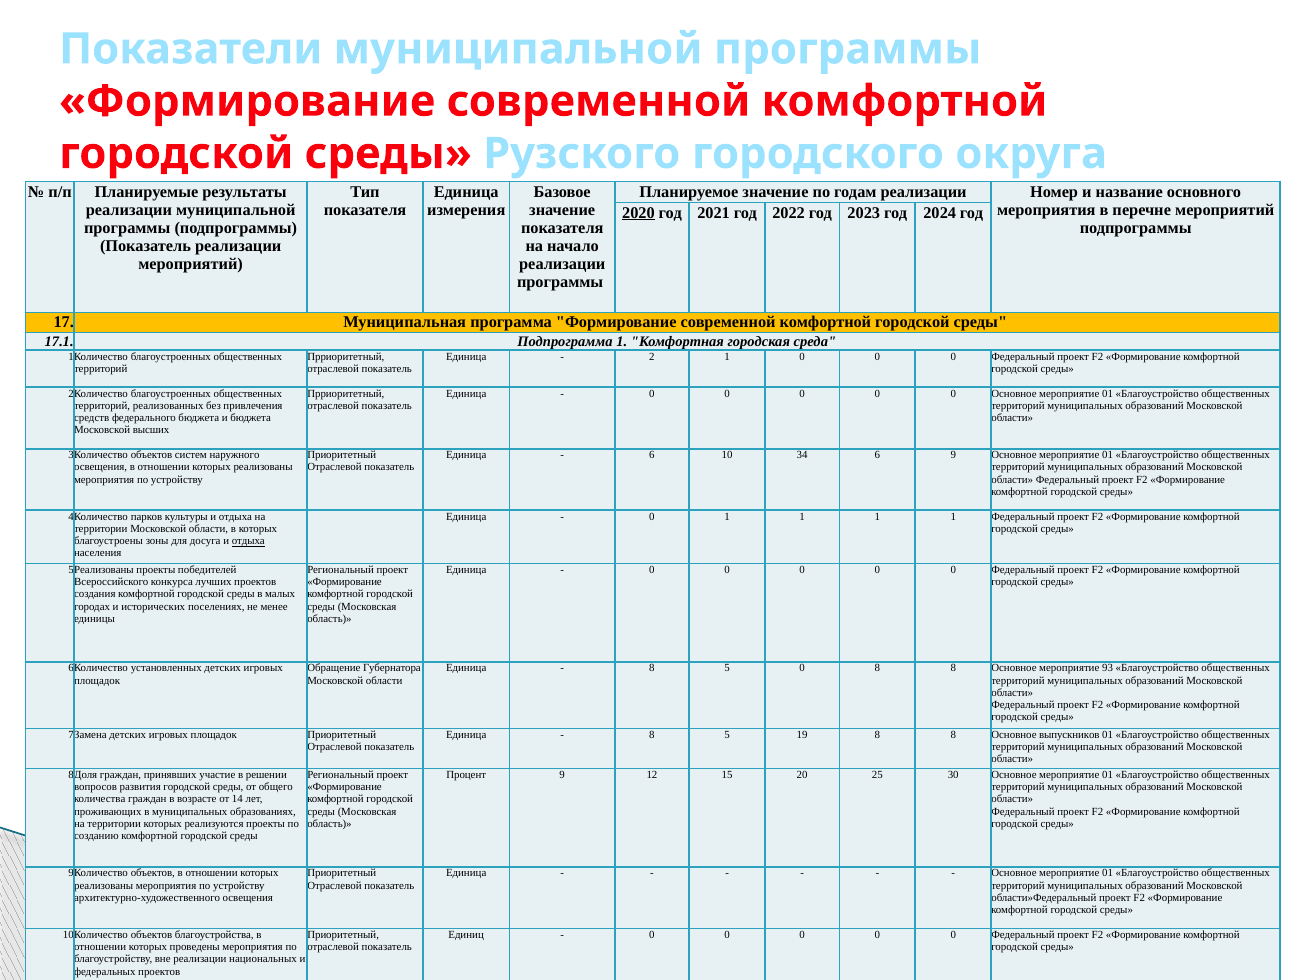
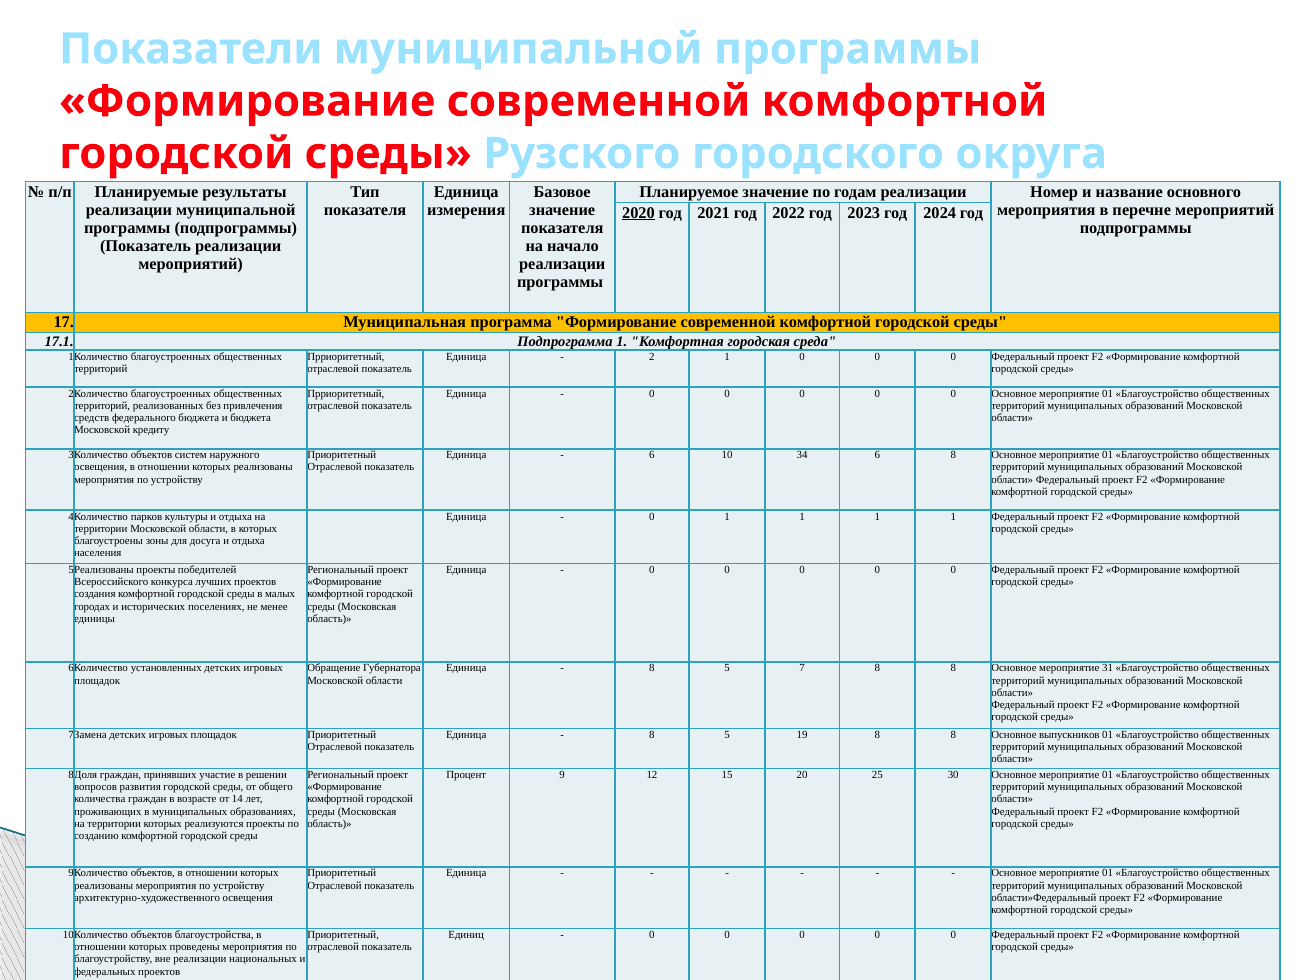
высших: высших -> кредиту (151, 430)
6 9: 9 -> 8 (953, 455)
отдыха underline: present -> none (248, 541)
5 0: 0 -> 7 (802, 668)
93: 93 -> 31 (1108, 668)
